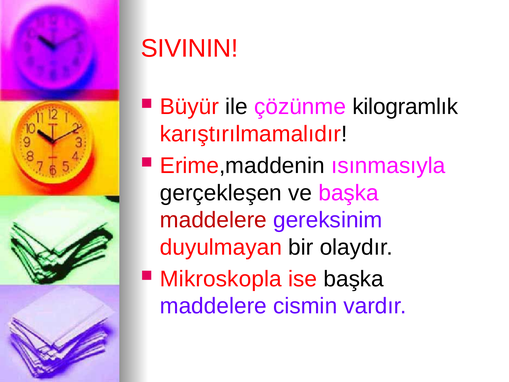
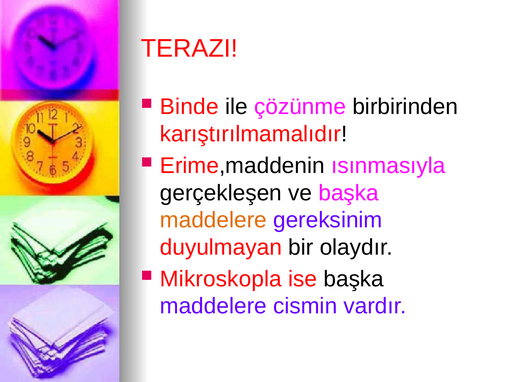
SIVININ: SIVININ -> TERAZI (189, 48)
Büyür: Büyür -> Binde (189, 107)
kilogramlık: kilogramlık -> birbirinden (405, 107)
maddelere colour: red -> orange (213, 220)
